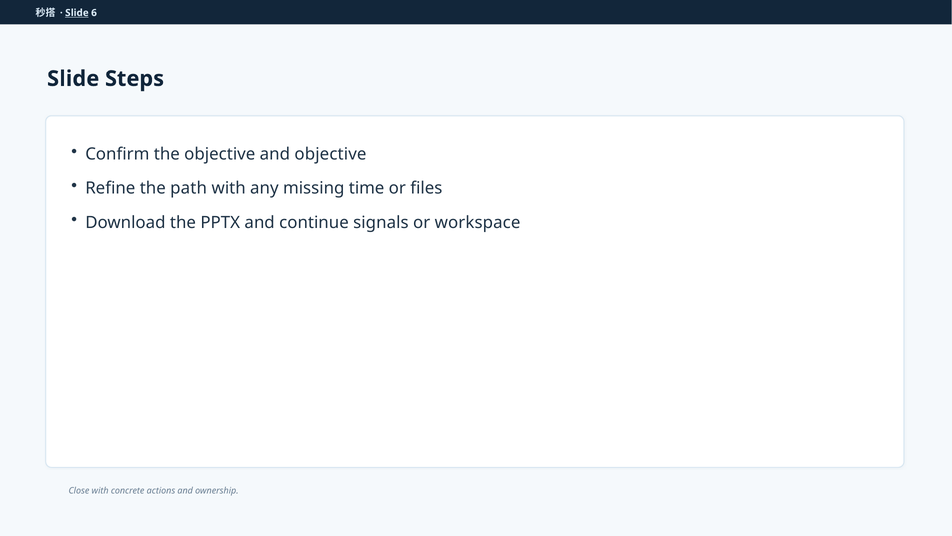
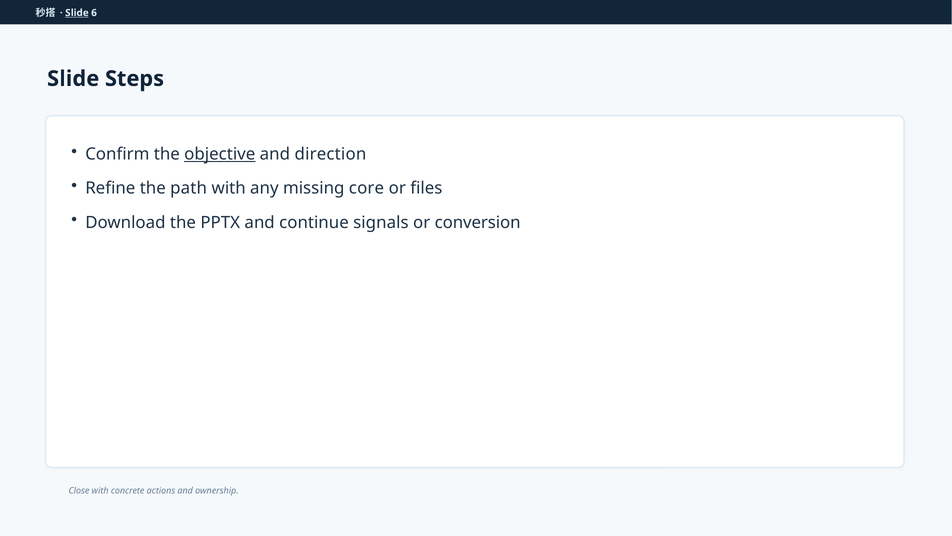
objective underline: none -> present (220, 154)
and objective: objective -> direction (330, 154)
time: time -> core (366, 188)
workspace: workspace -> conversion (478, 222)
